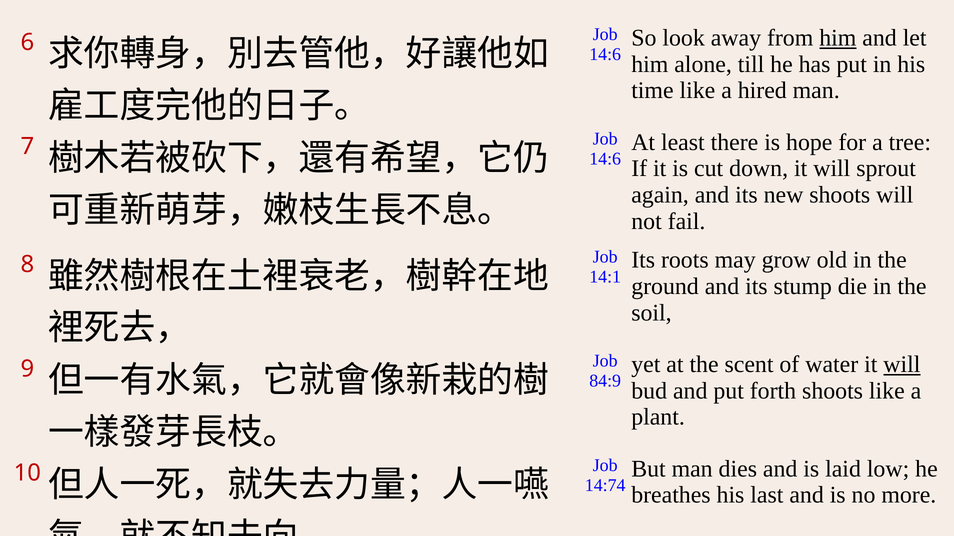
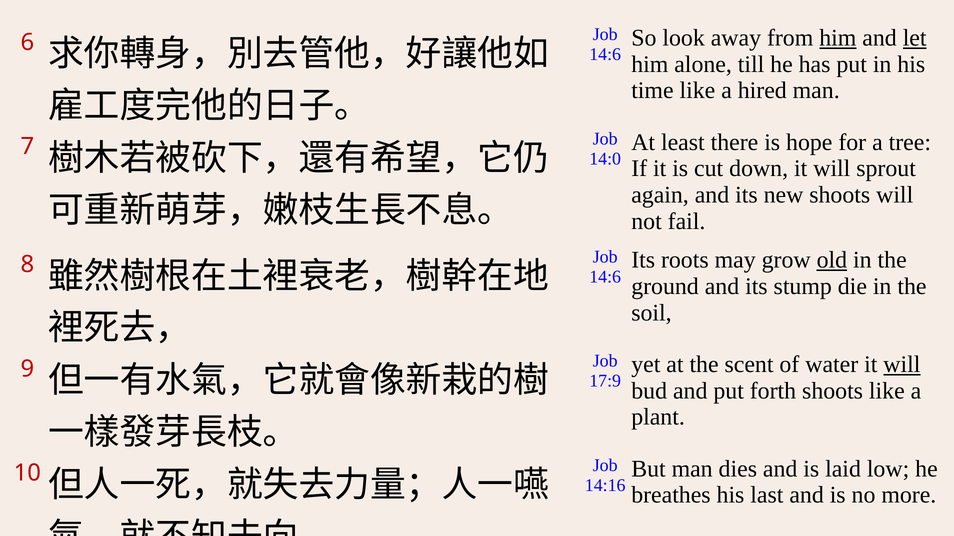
let underline: none -> present (915, 38)
14:6: 14:6 -> 14:0 (605, 159)
old underline: none -> present (832, 260)
14:1: 14:1 -> 14:6 (605, 277)
84:9: 84:9 -> 17:9 (605, 381)
14:74: 14:74 -> 14:16 (605, 486)
